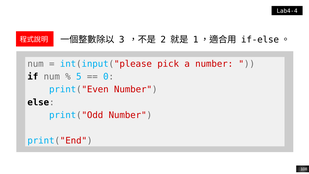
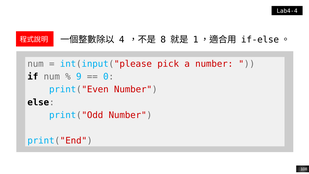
3: 3 -> 4 (122, 40)
2: 2 -> 8 (163, 40)
5: 5 -> 9 (79, 77)
